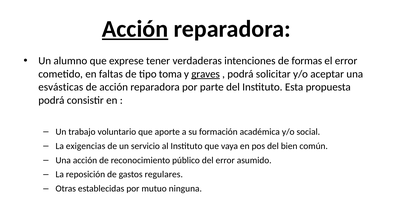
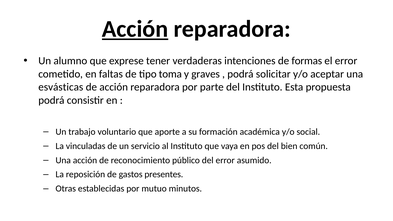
graves underline: present -> none (206, 74)
exigencias: exigencias -> vinculadas (86, 146)
regulares: regulares -> presentes (164, 174)
ninguna: ninguna -> minutos (185, 189)
